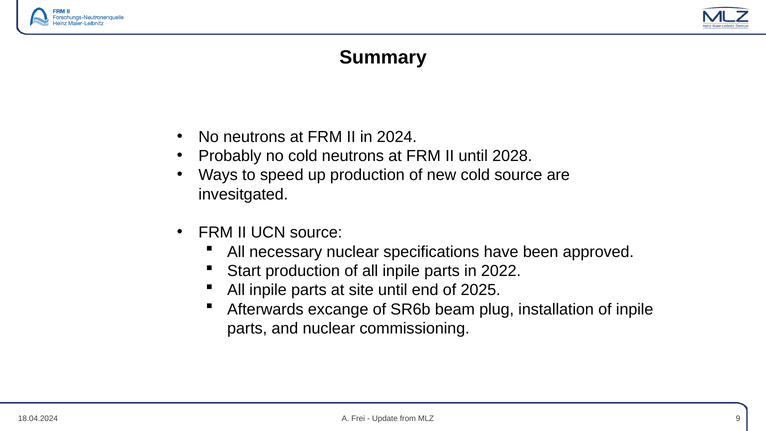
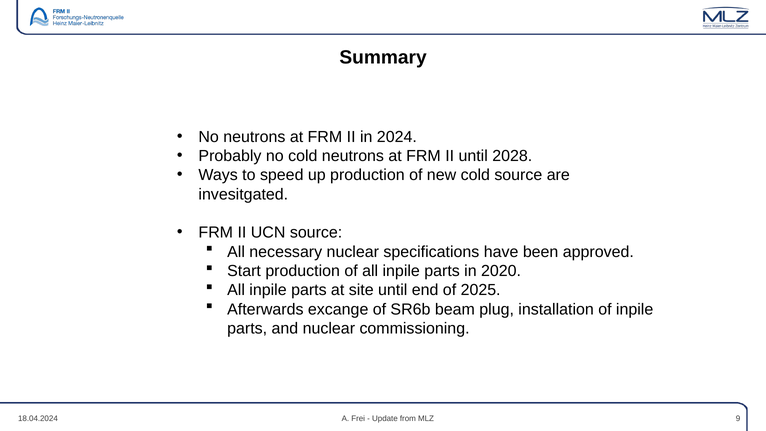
2022: 2022 -> 2020 (501, 271)
